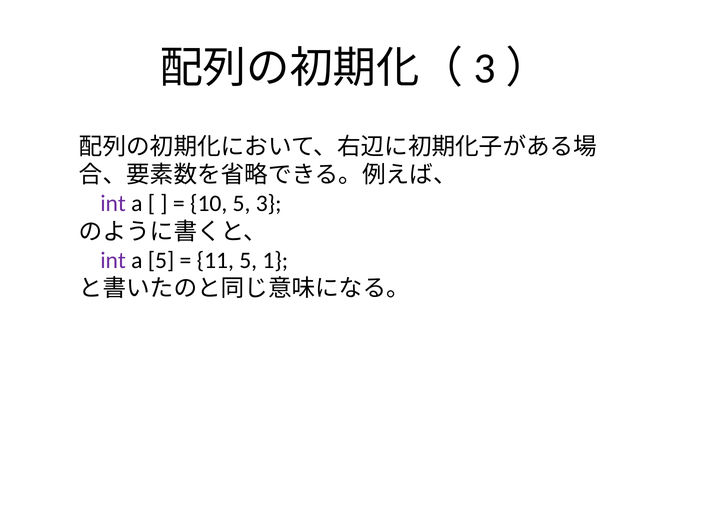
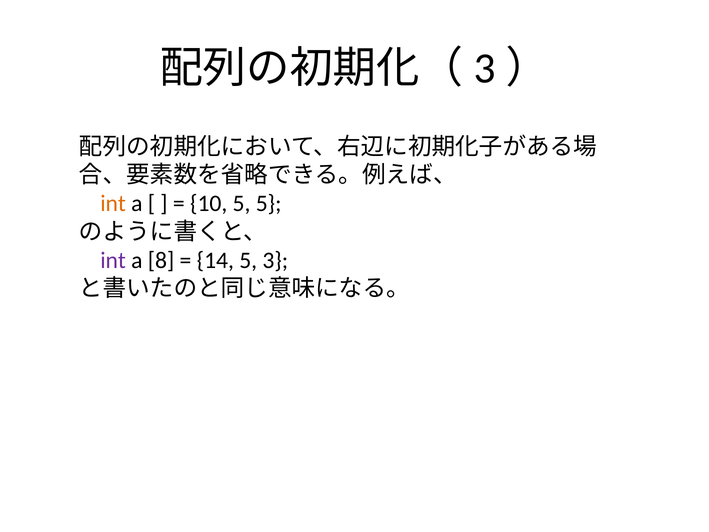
int colour: purple -> orange (113, 203)
5 3: 3 -> 5 (269, 203)
a 5: 5 -> 8 (161, 260)
11: 11 -> 14 (215, 260)
1: 1 -> 3 (275, 260)
